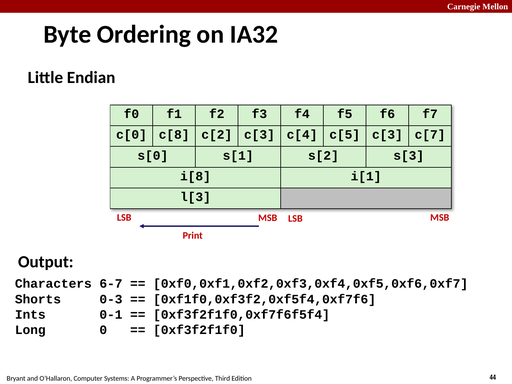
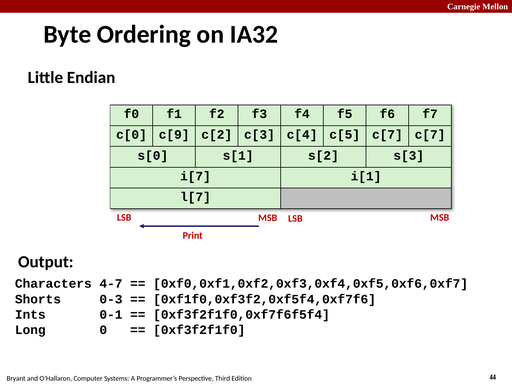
c[8: c[8 -> c[9 (174, 135)
c[5 c[3: c[3 -> c[7 (387, 135)
i[8: i[8 -> i[7 (195, 176)
l[3: l[3 -> l[7 (195, 197)
6-7: 6-7 -> 4-7 (111, 284)
